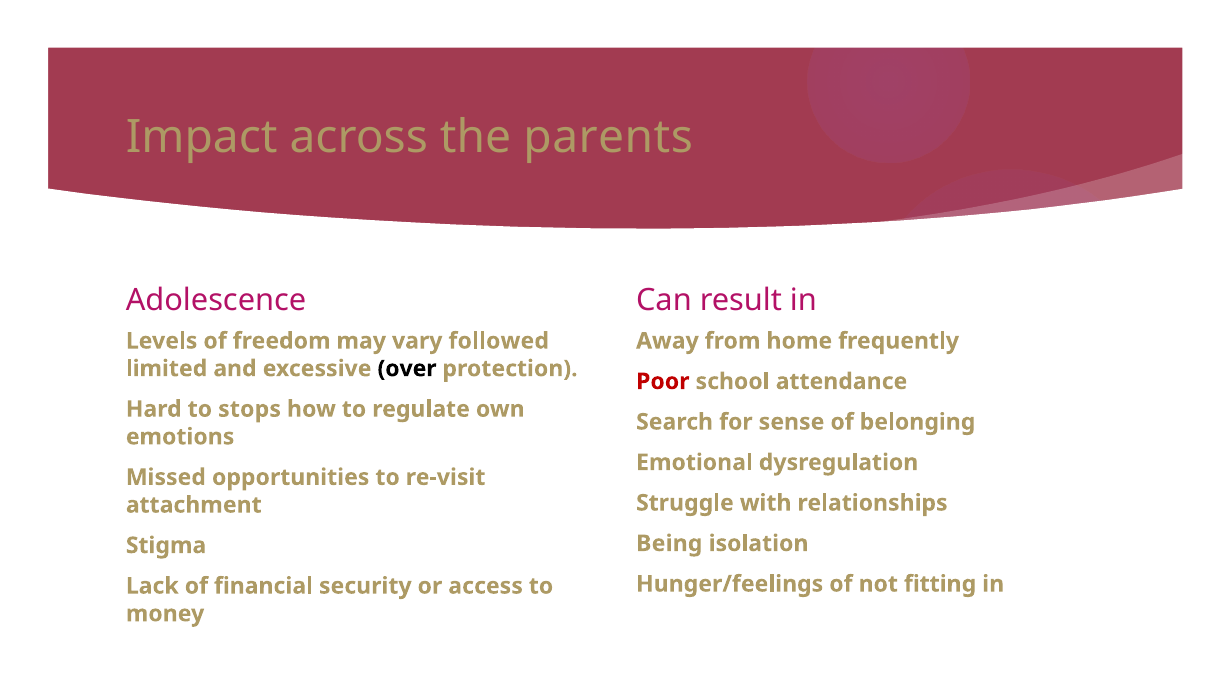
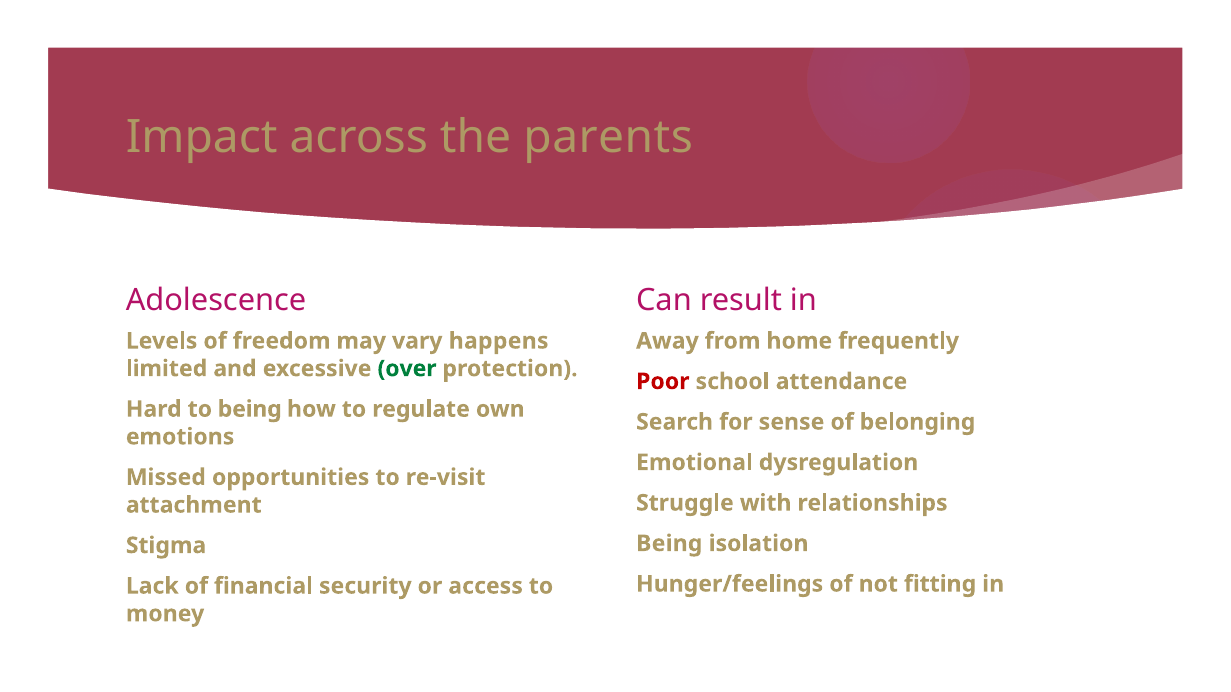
followed: followed -> happens (499, 341)
over colour: black -> green (407, 369)
to stops: stops -> being (250, 409)
